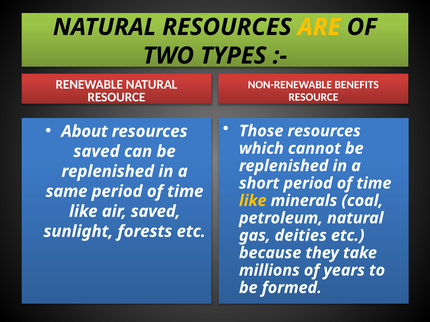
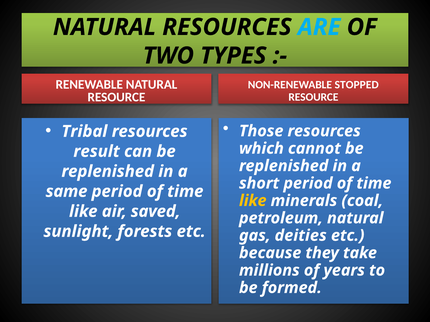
ARE colour: yellow -> light blue (319, 27)
BENEFITS: BENEFITS -> STOPPED (357, 85)
About: About -> Tribal (84, 132)
saved: saved -> result (97, 152)
